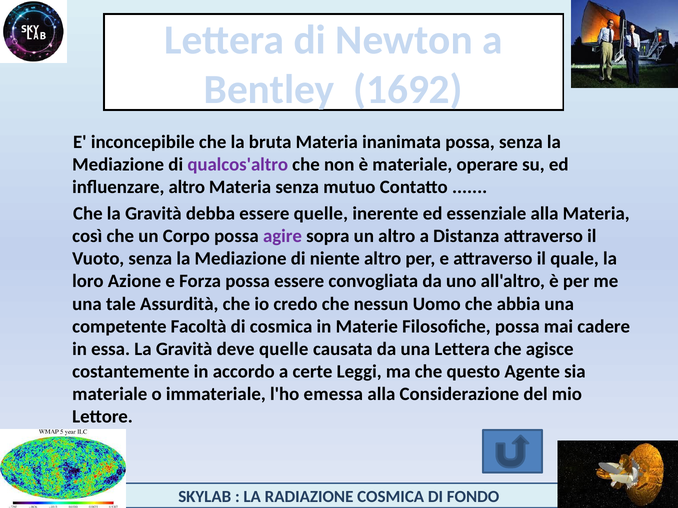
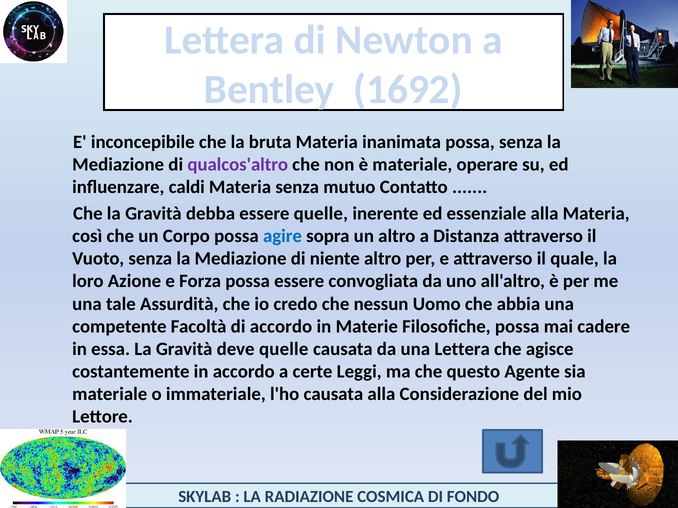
influenzare altro: altro -> caldi (187, 187)
agire colour: purple -> blue (282, 236)
di cosmica: cosmica -> accordo (281, 327)
l'ho emessa: emessa -> causata (333, 395)
